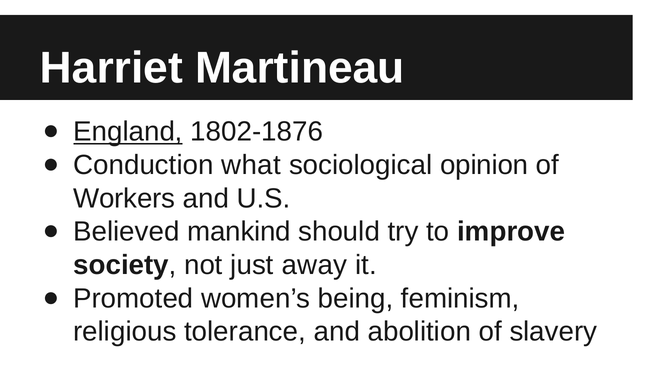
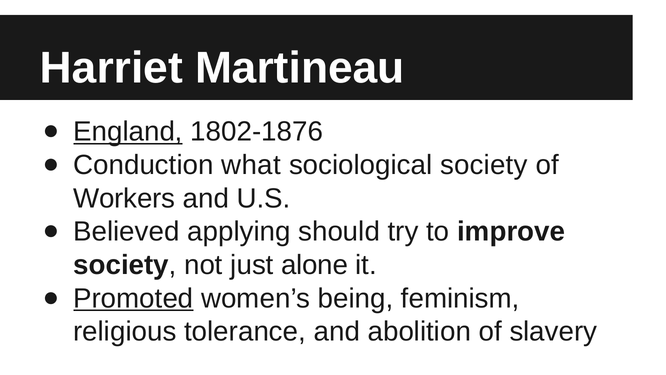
sociological opinion: opinion -> society (484, 165)
mankind: mankind -> applying (239, 232)
away: away -> alone (315, 265)
Promoted underline: none -> present (133, 298)
